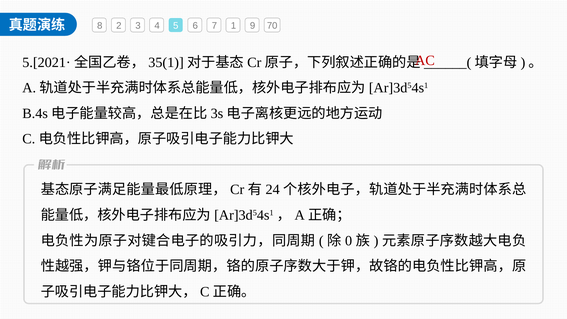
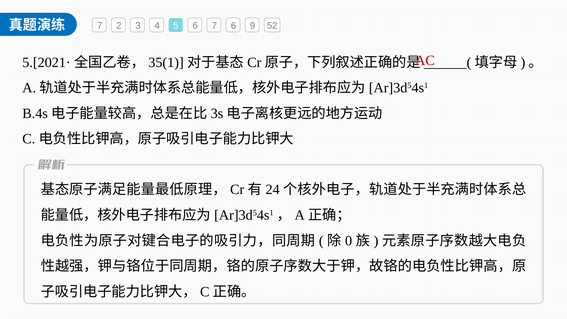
8: 8 -> 7 (100, 26)
7 1: 1 -> 6 (233, 26)
70: 70 -> 52 (272, 26)
